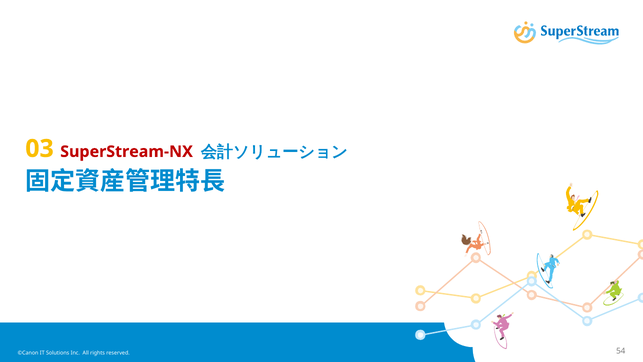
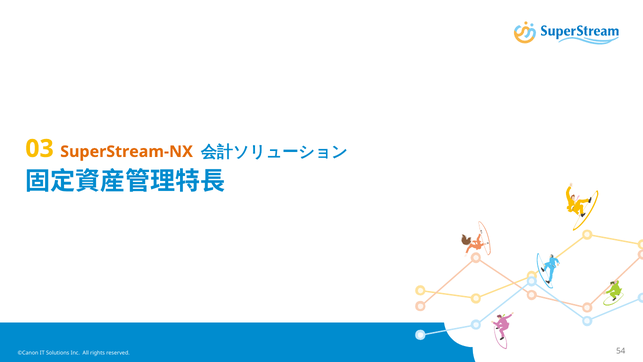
SuperStream-NX colour: red -> orange (127, 152)
